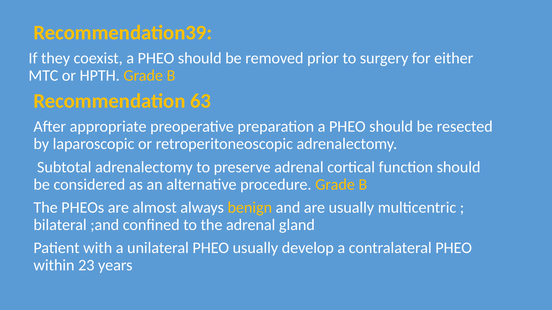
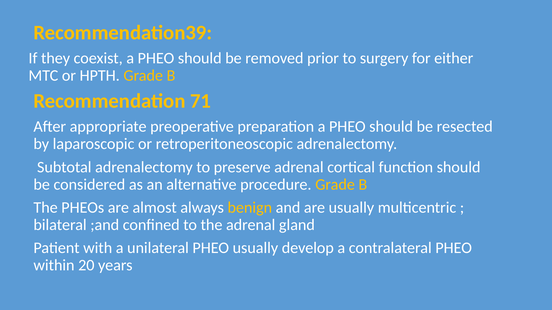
63: 63 -> 71 (201, 101)
23: 23 -> 20 (86, 266)
